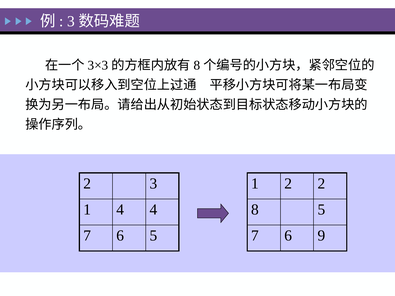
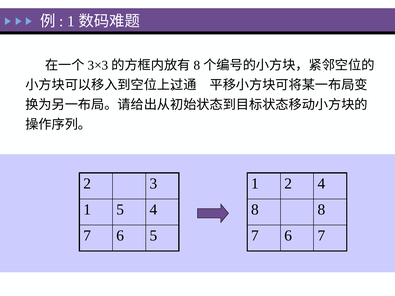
3: 3 -> 1 (71, 21)
2 2: 2 -> 4 (321, 184)
1 4: 4 -> 5 (120, 210)
8 5: 5 -> 8 (321, 210)
6 9: 9 -> 7 (321, 236)
